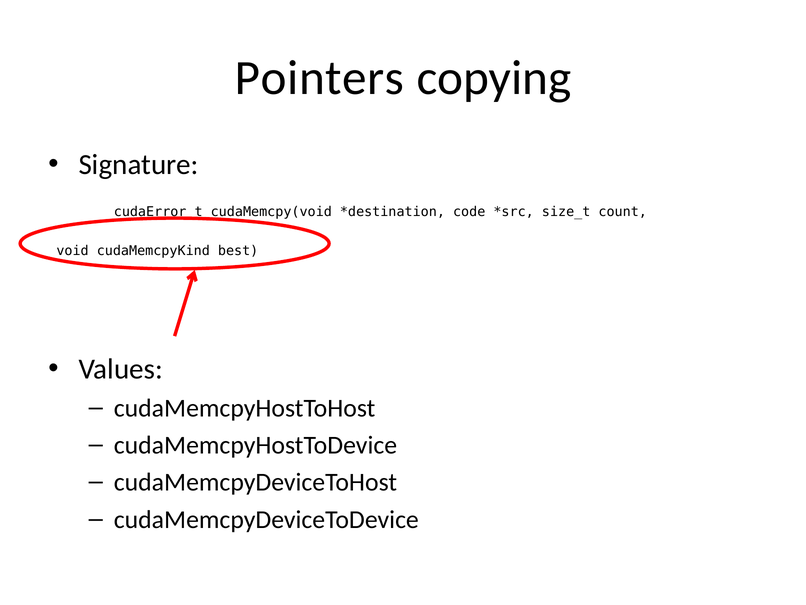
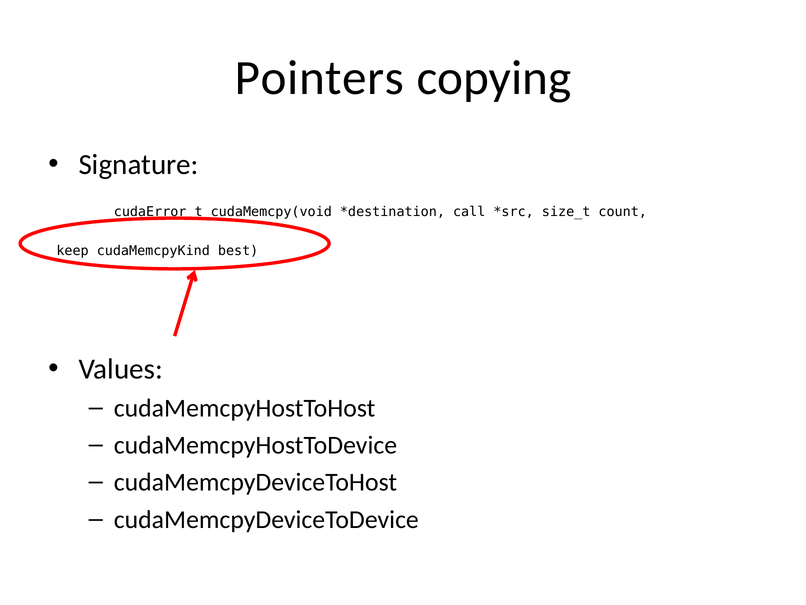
code: code -> call (469, 212)
void: void -> keep (73, 251)
